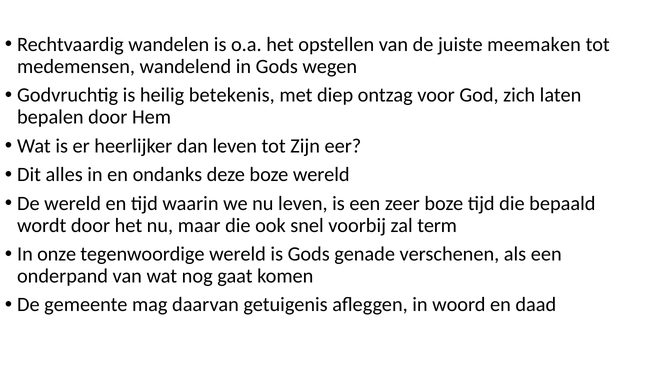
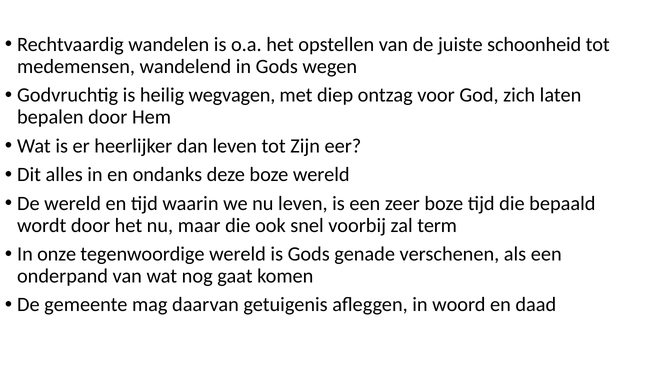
meemaken: meemaken -> schoonheid (534, 44)
betekenis: betekenis -> wegvagen (232, 95)
